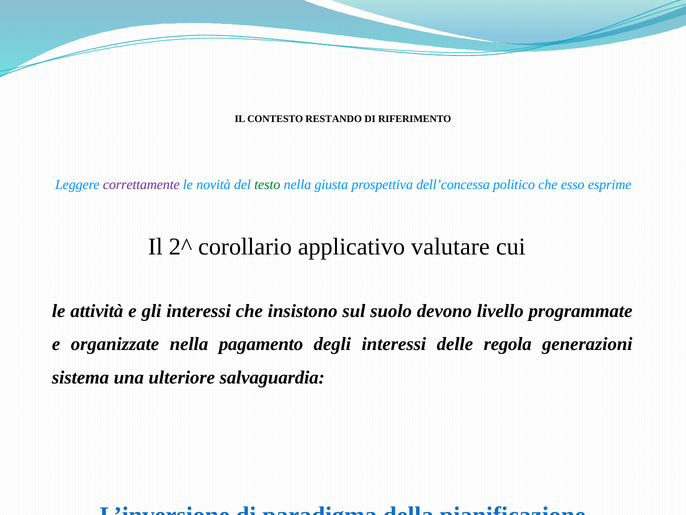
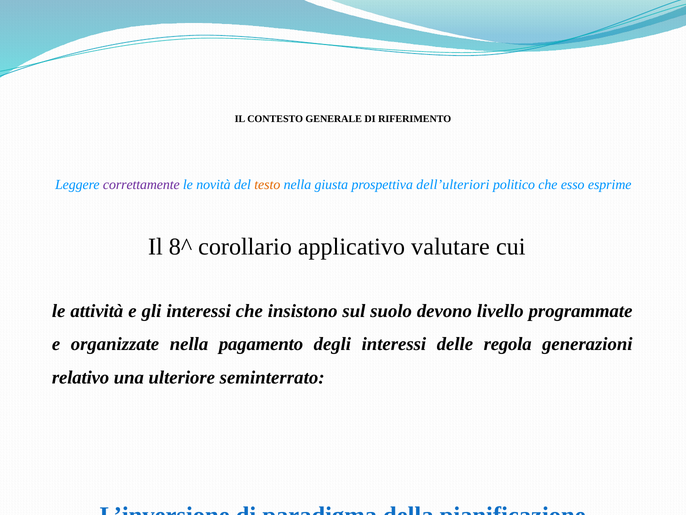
RESTANDO: RESTANDO -> GENERALE (334, 119)
testo colour: green -> orange (267, 185)
dell’concessa: dell’concessa -> dell’ulteriori (453, 185)
2^: 2^ -> 8^ (181, 247)
sistema: sistema -> relativo (81, 377)
salvaguardia: salvaguardia -> seminterrato (272, 377)
